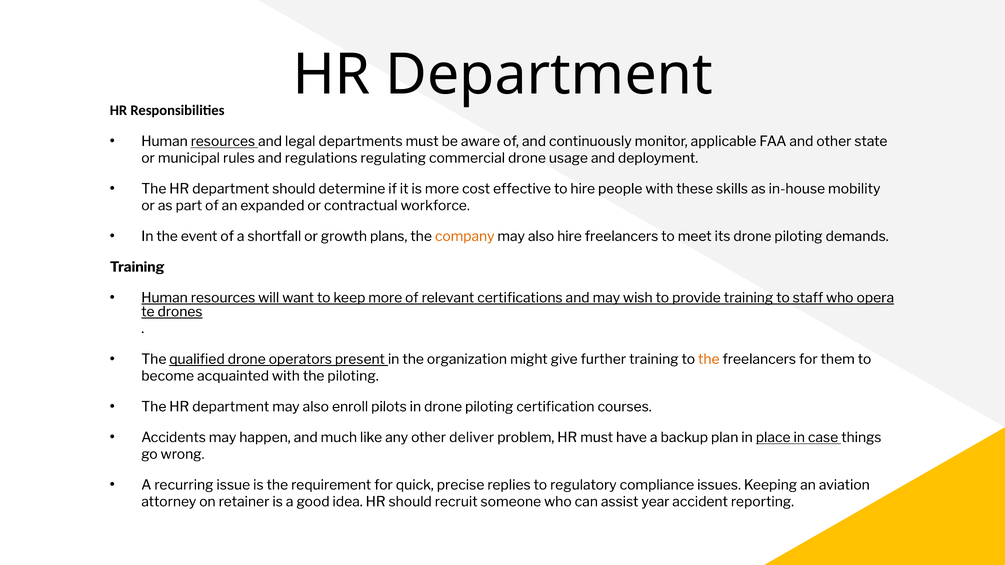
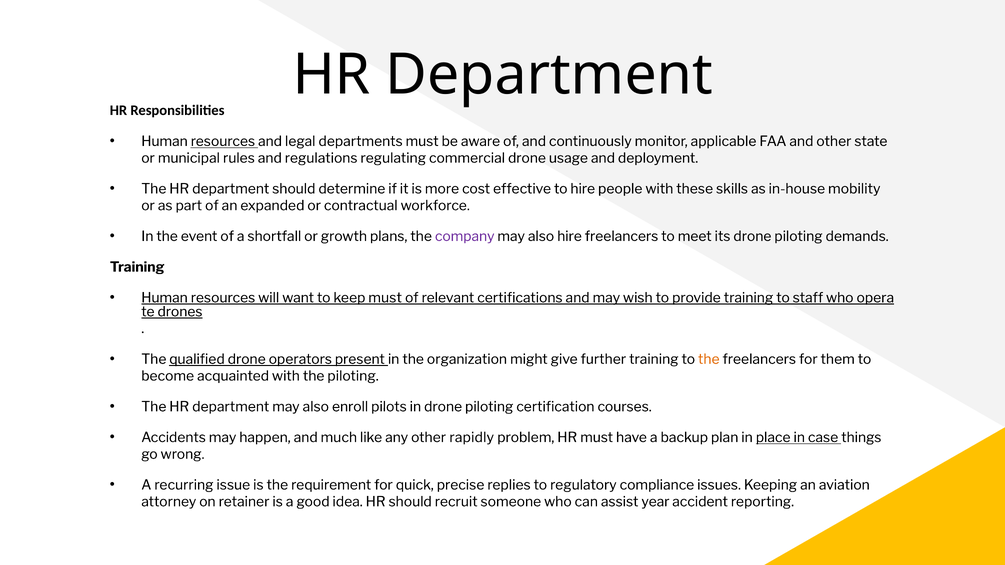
company colour: orange -> purple (465, 236)
keep more: more -> must (385, 298)
deliver: deliver -> rapidly (472, 438)
